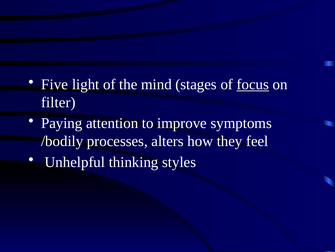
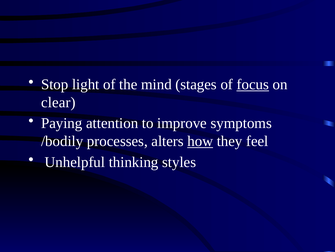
Five: Five -> Stop (55, 84)
filter: filter -> clear (58, 102)
how underline: none -> present (200, 141)
